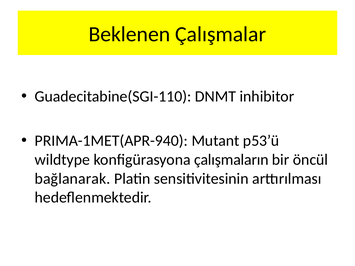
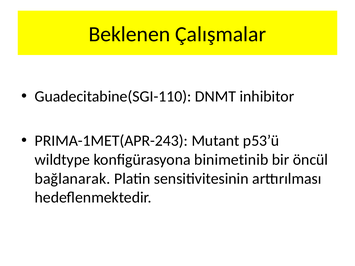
PRIMA-1MET(APR-940: PRIMA-1MET(APR-940 -> PRIMA-1MET(APR-243 (111, 141)
çalışmaların: çalışmaların -> binimetinib (231, 160)
